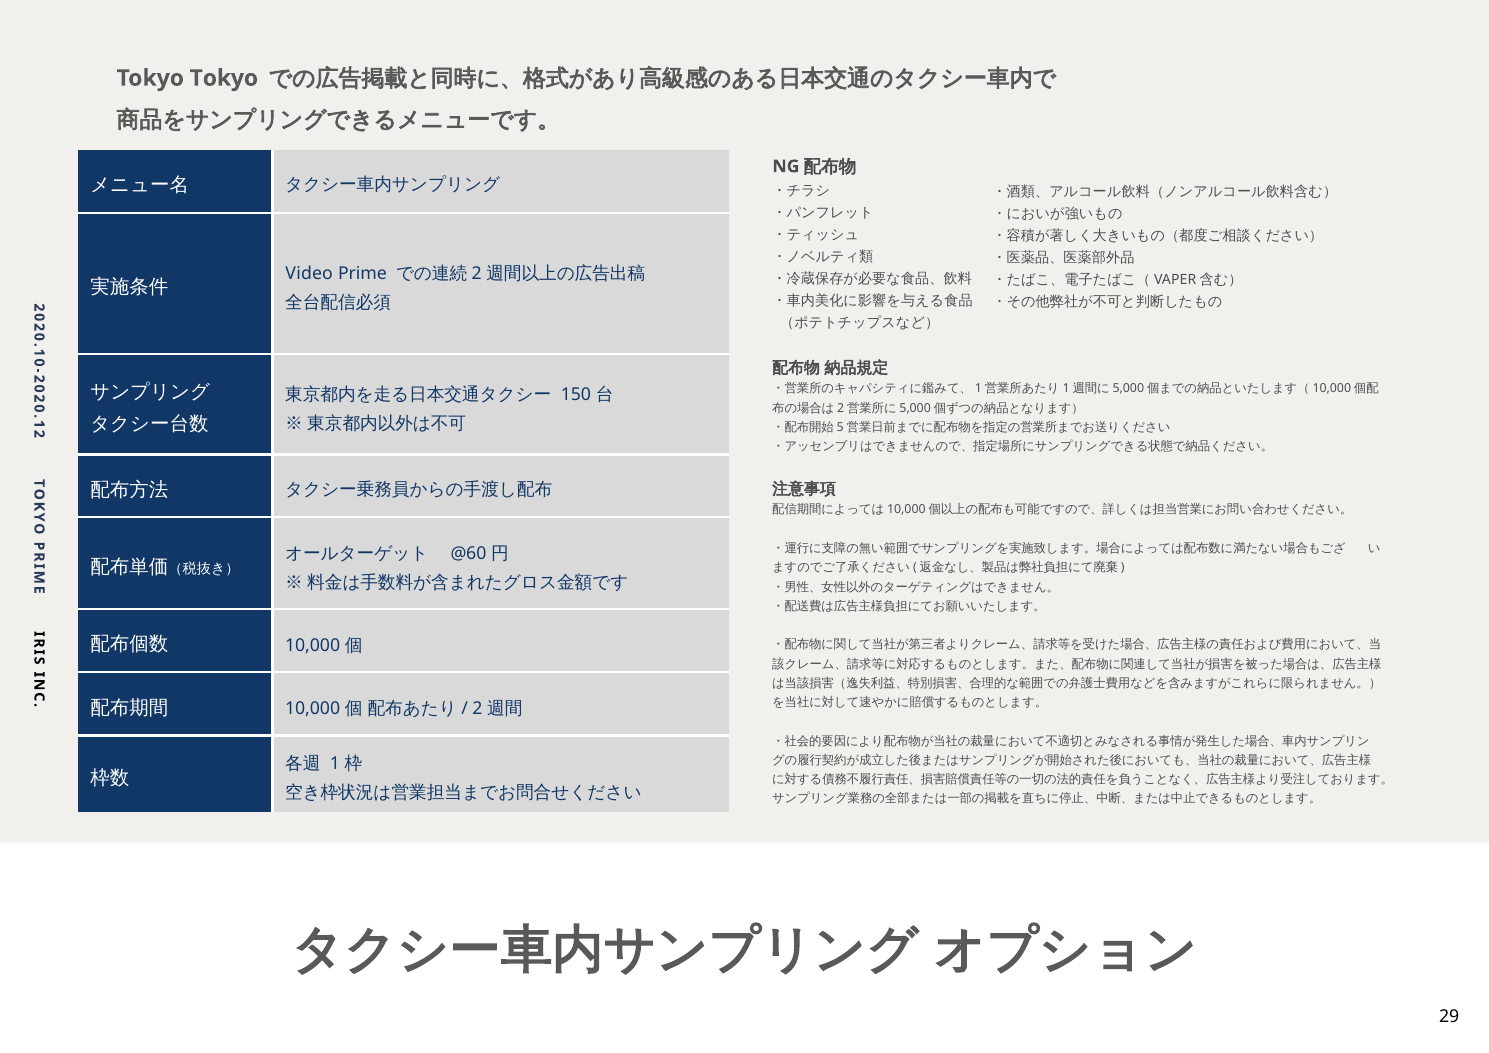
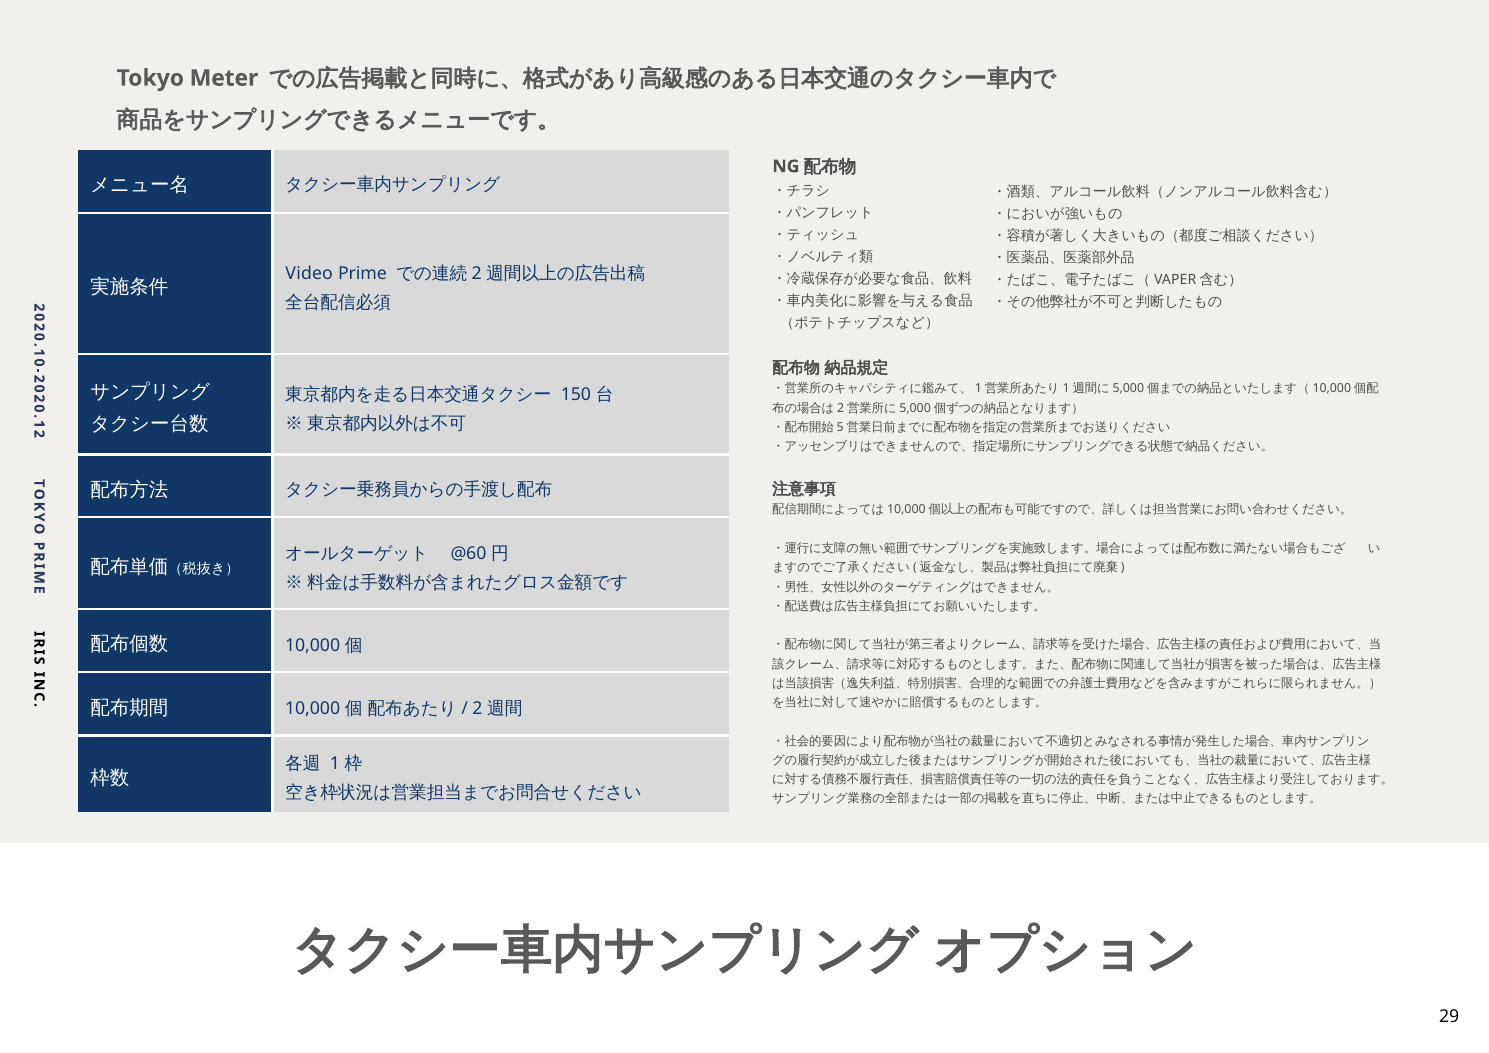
Tokyo Tokyo: Tokyo -> Meter (224, 78)
